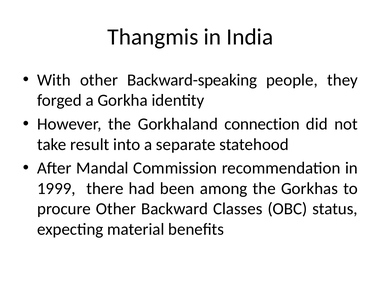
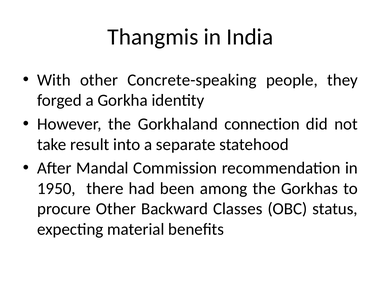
Backward-speaking: Backward-speaking -> Concrete-speaking (192, 80)
1999: 1999 -> 1950 (56, 188)
